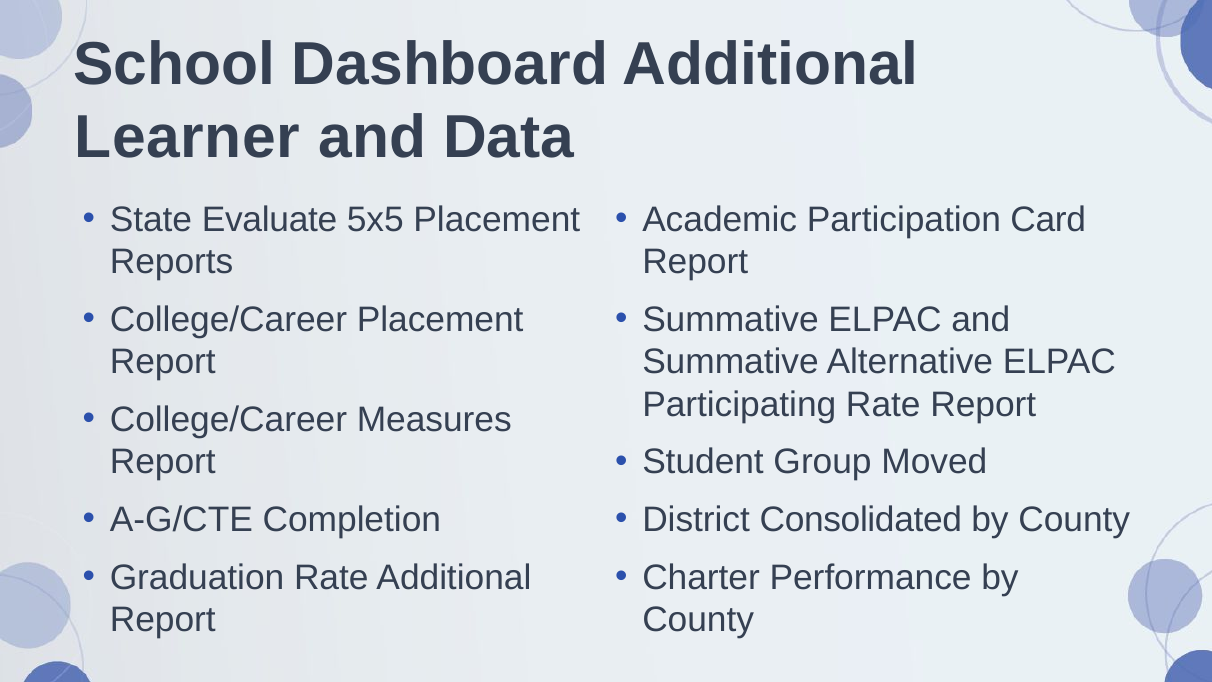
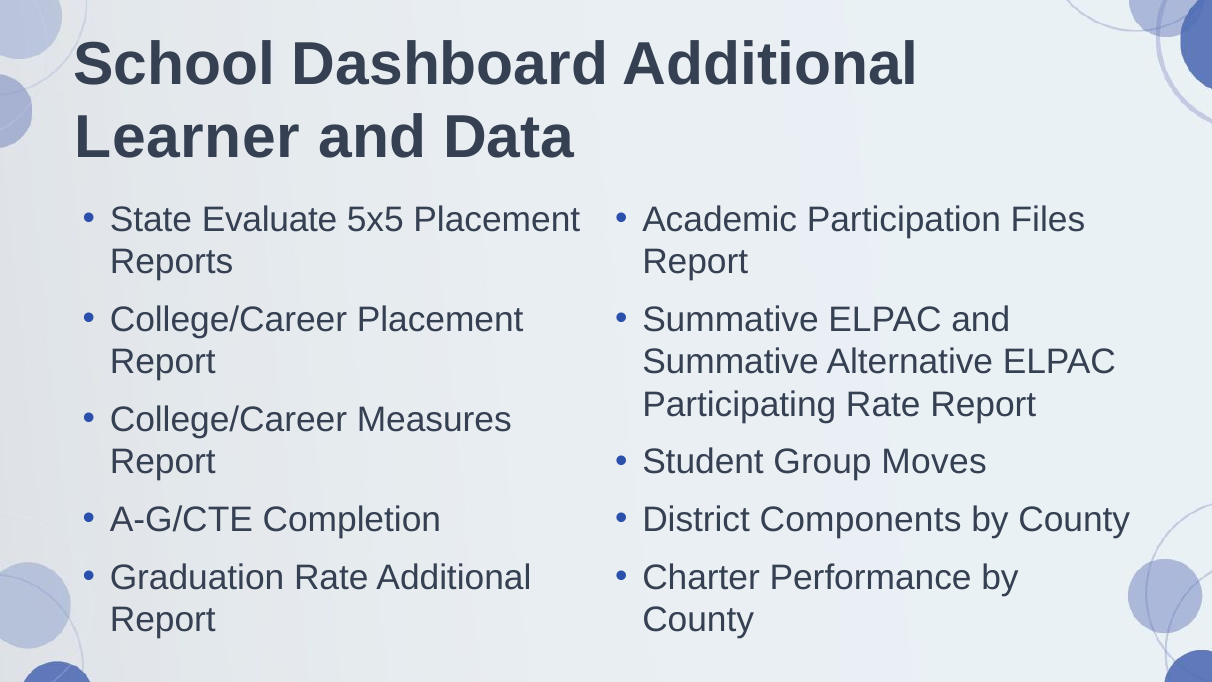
Card: Card -> Files (1048, 220)
Moved: Moved -> Moves (934, 462)
Consolidated: Consolidated -> Components (861, 520)
